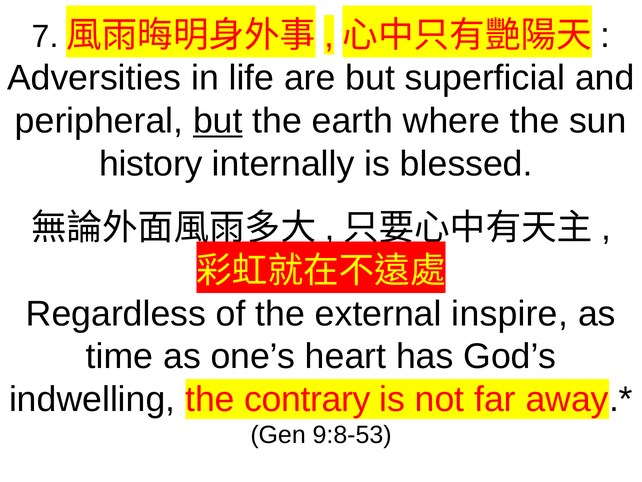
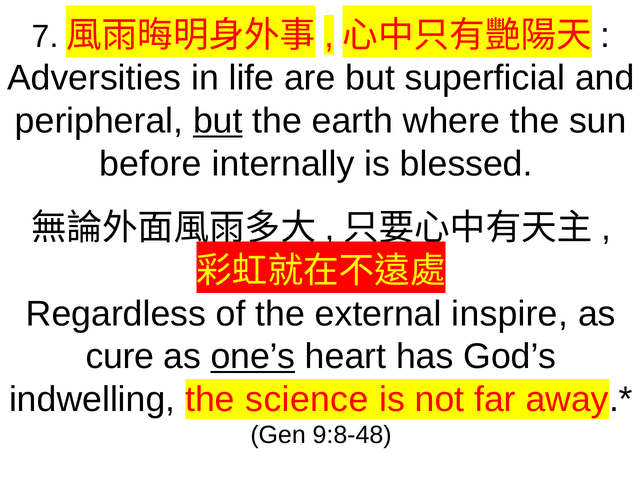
history: history -> before (151, 164)
time: time -> cure (120, 356)
one’s underline: none -> present (253, 356)
contrary: contrary -> science (307, 399)
9:8-53: 9:8-53 -> 9:8-48 (352, 435)
